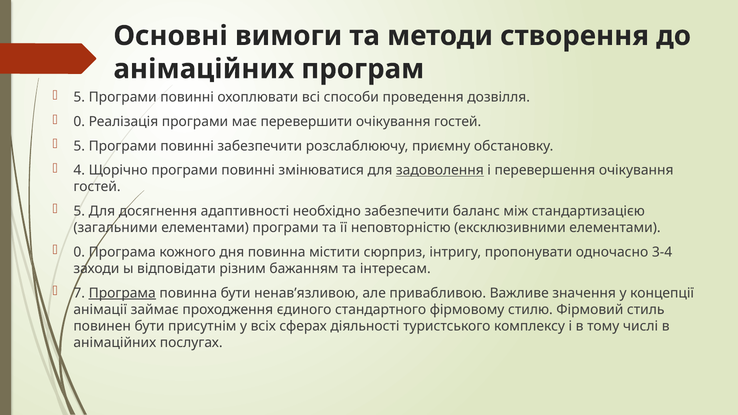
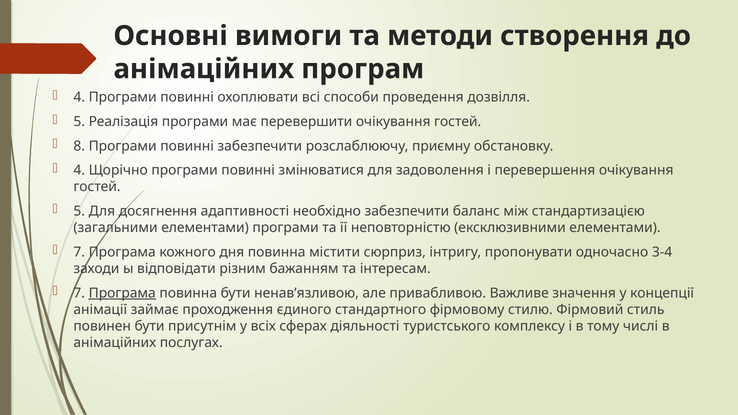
5: 5 -> 4 (79, 97)
0: 0 -> 5 (79, 122)
5: 5 -> 8 (79, 146)
задоволення underline: present -> none (440, 170)
0: 0 -> 7 (79, 252)
